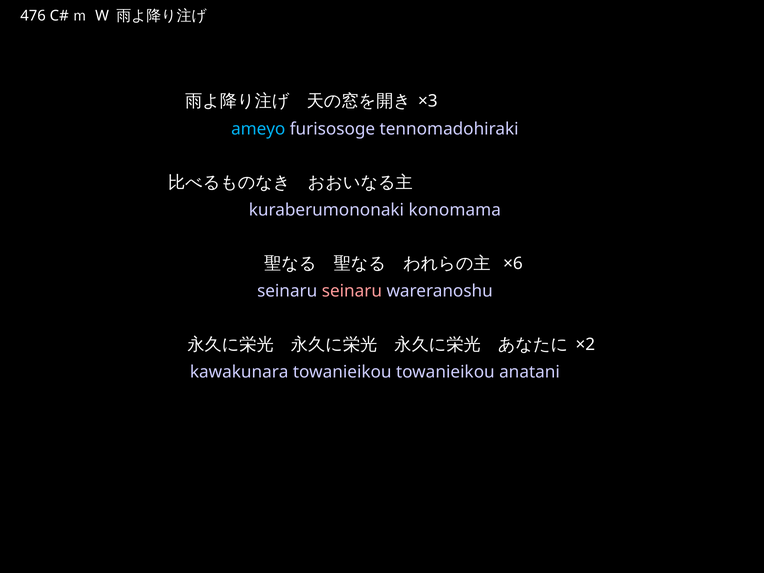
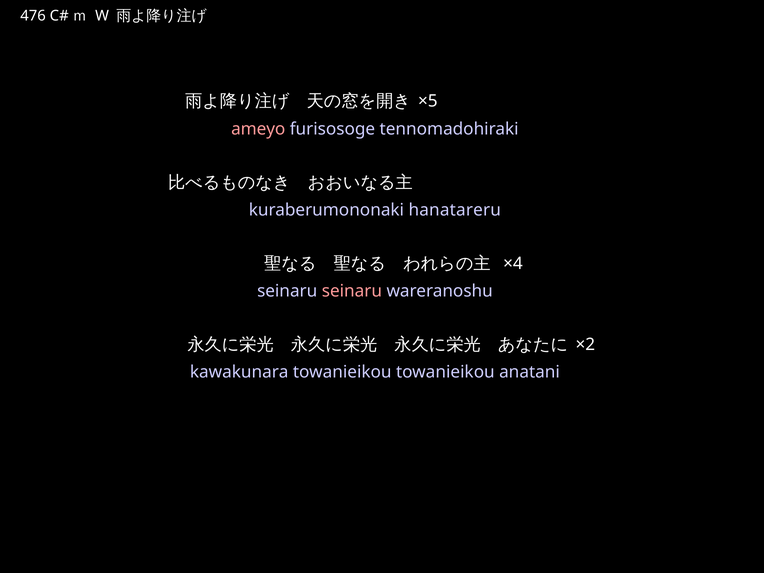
×3: ×3 -> ×5 (428, 101)
ameyo colour: light blue -> pink (258, 129)
konomama: konomama -> hanatareru (455, 210)
×6: ×6 -> ×4 (513, 264)
